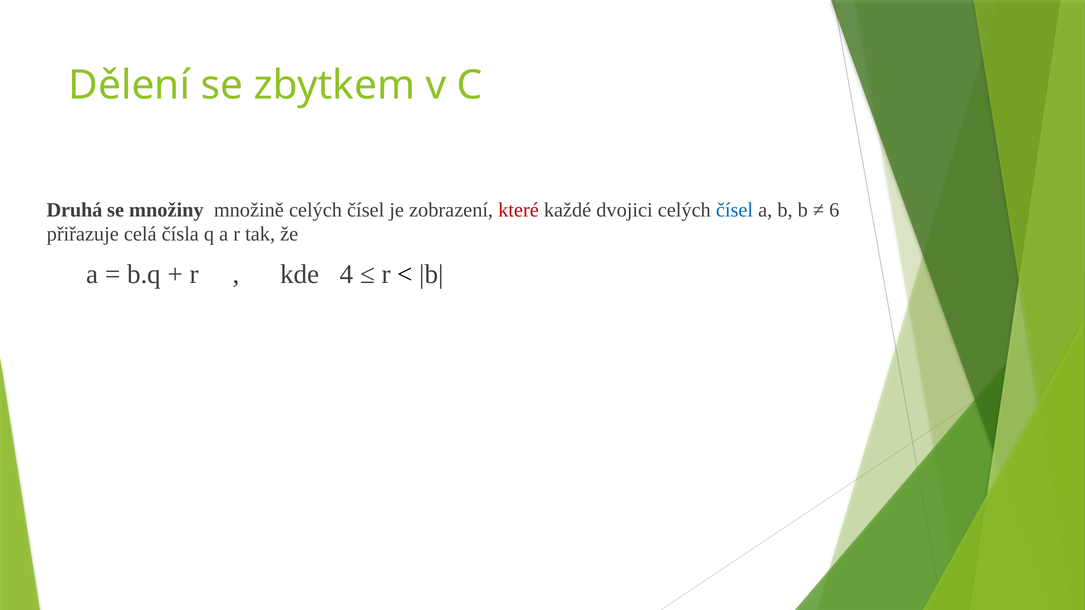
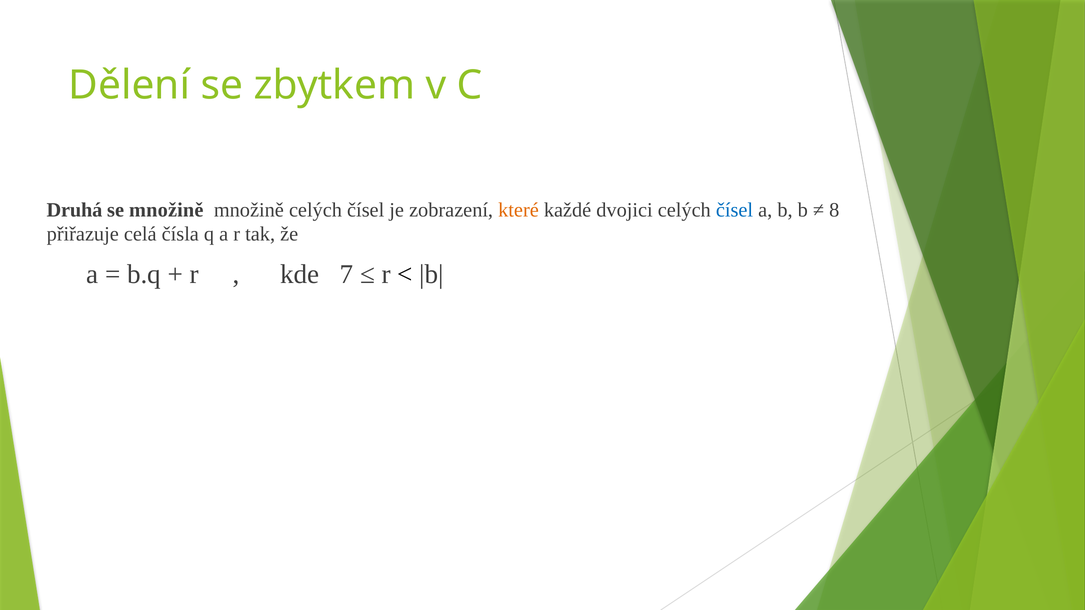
se množiny: množiny -> množině (166, 210)
které colour: red -> orange (518, 210)
6: 6 -> 8 (834, 210)
4: 4 -> 7 (346, 275)
